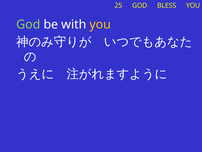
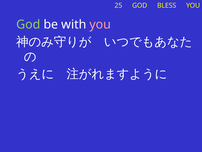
you colour: yellow -> pink (100, 24)
